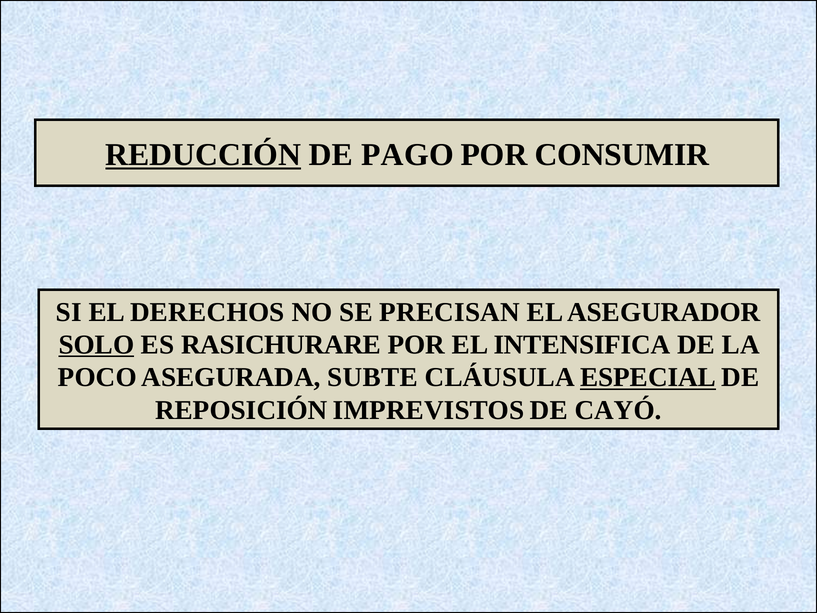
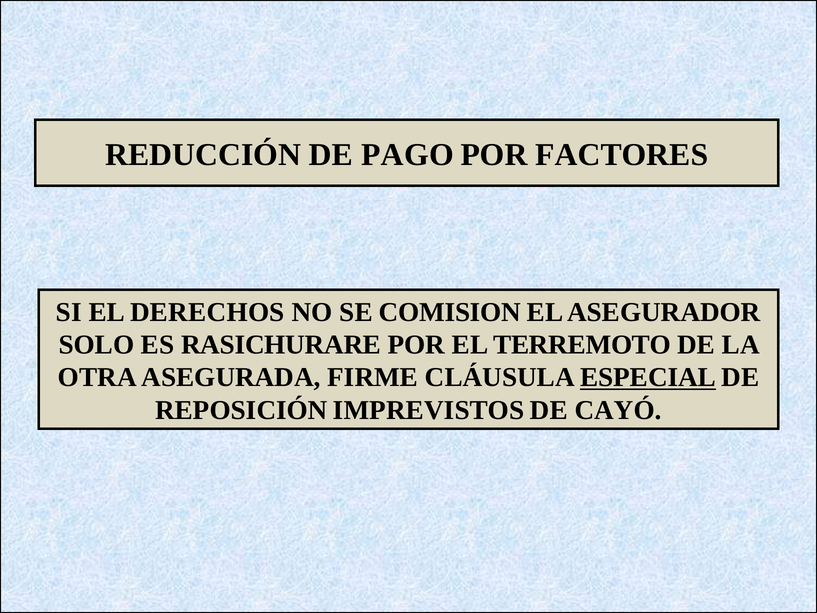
REDUCCIÓN underline: present -> none (203, 155)
CONSUMIR: CONSUMIR -> FACTORES (622, 155)
PRECISAN: PRECISAN -> COMISION (450, 312)
SOLO underline: present -> none (96, 345)
INTENSIFICA: INTENSIFICA -> TERREMOTO (582, 345)
POCO: POCO -> OTRA (97, 377)
SUBTE: SUBTE -> FIRME (373, 377)
